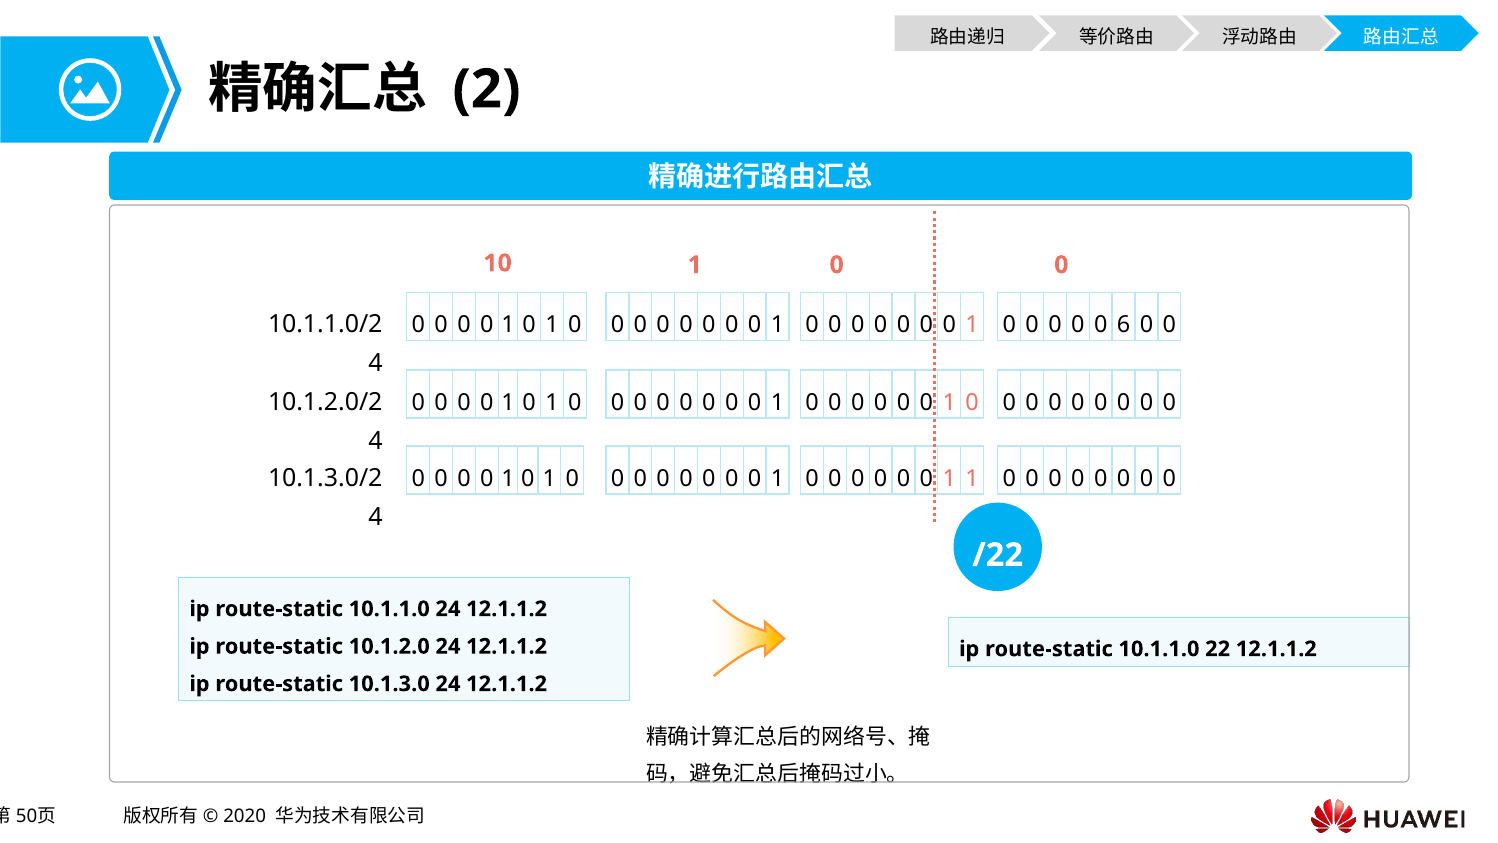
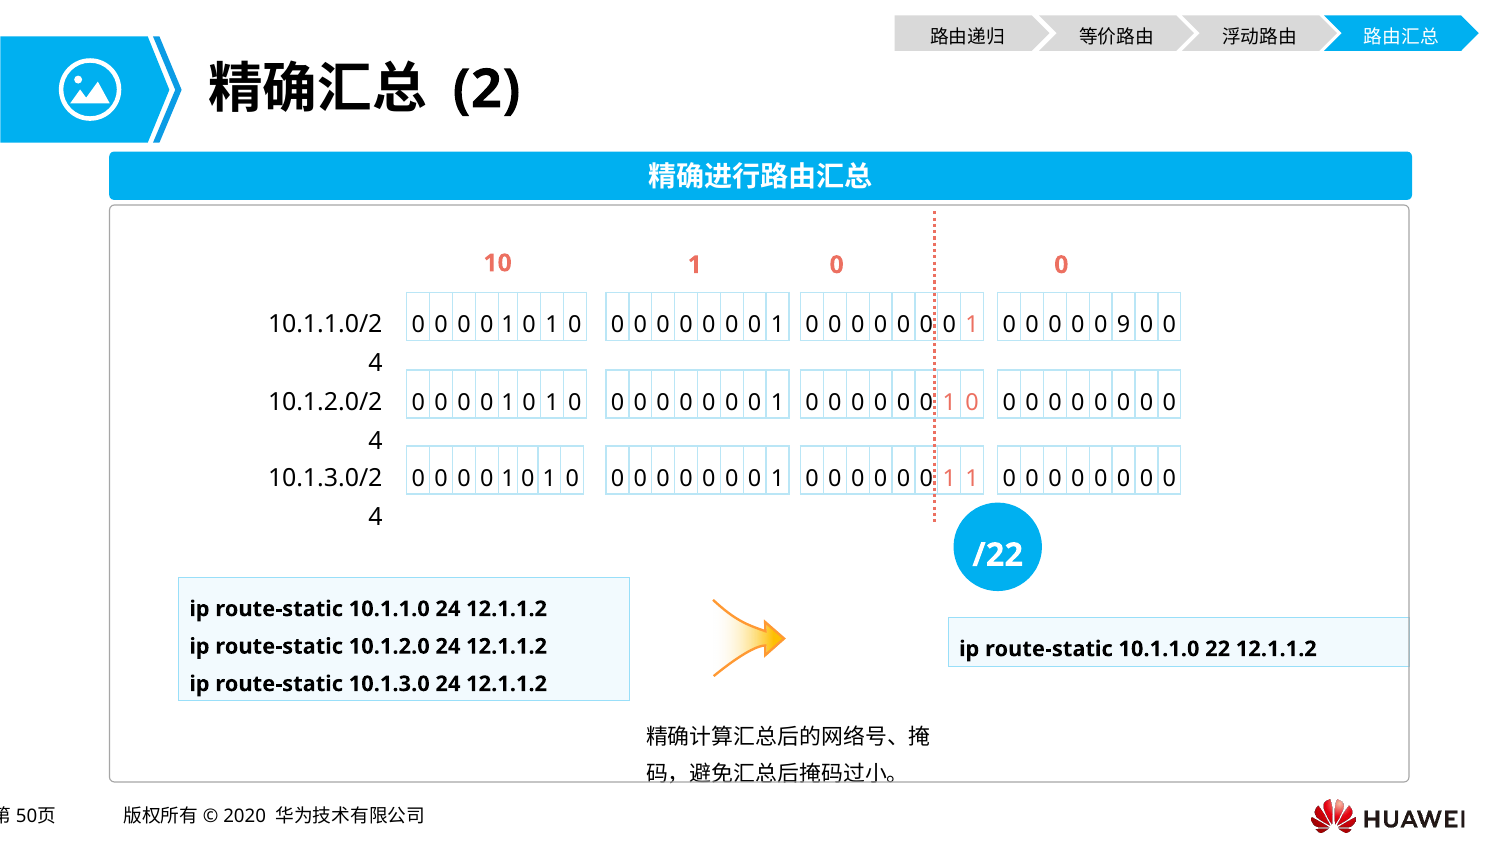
6: 6 -> 9 (1124, 325)
